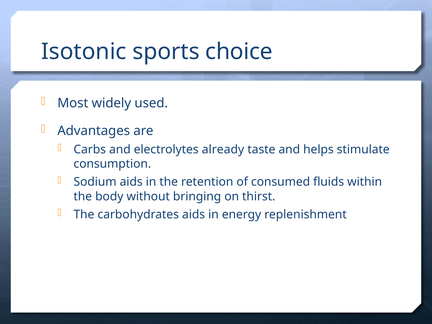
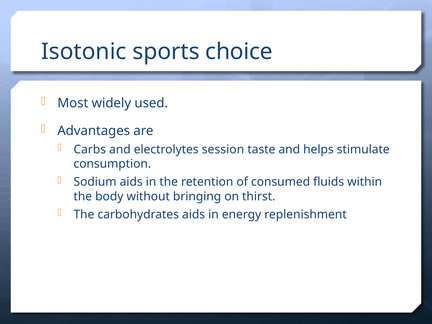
already: already -> session (223, 150)
